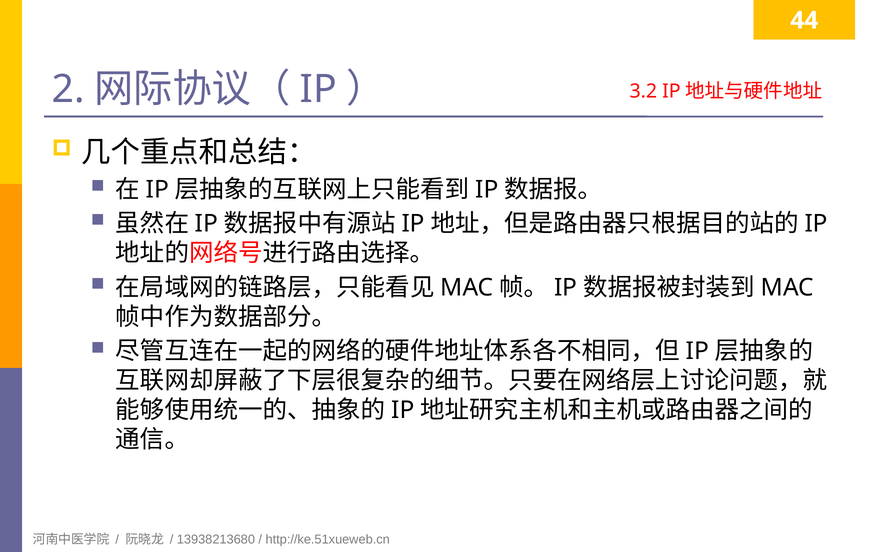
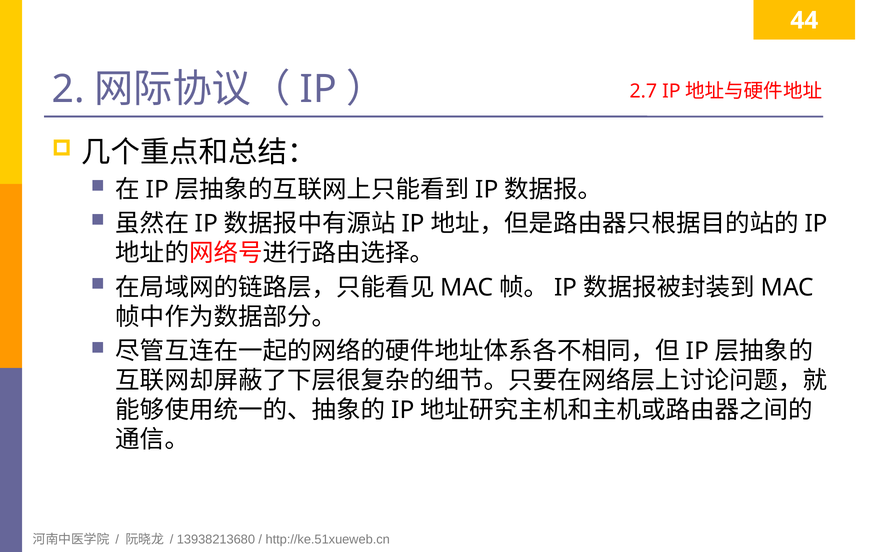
3.2: 3.2 -> 2.7 (643, 91)
